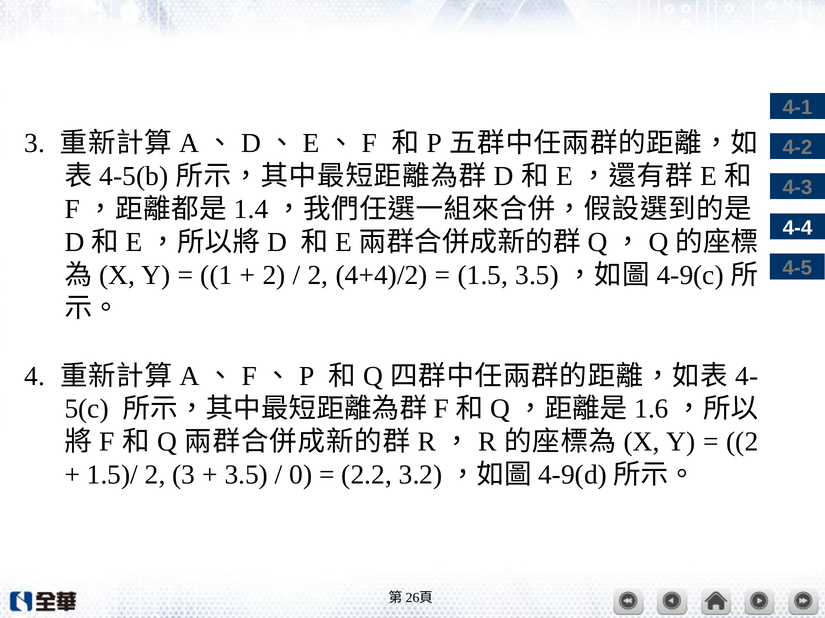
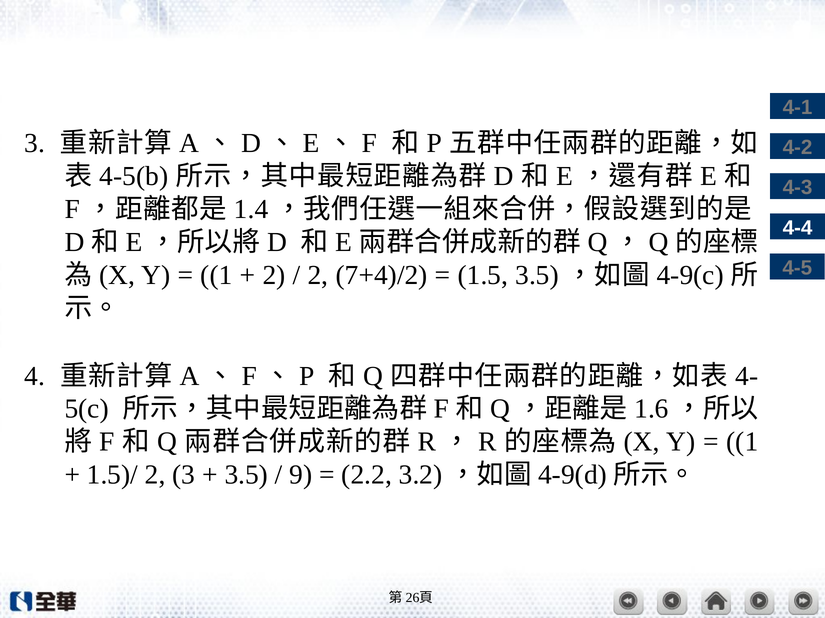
4+4)/2: 4+4)/2 -> 7+4)/2 (382, 276)
2: 2 -> 1 (742, 442)
0: 0 -> 9 (301, 475)
